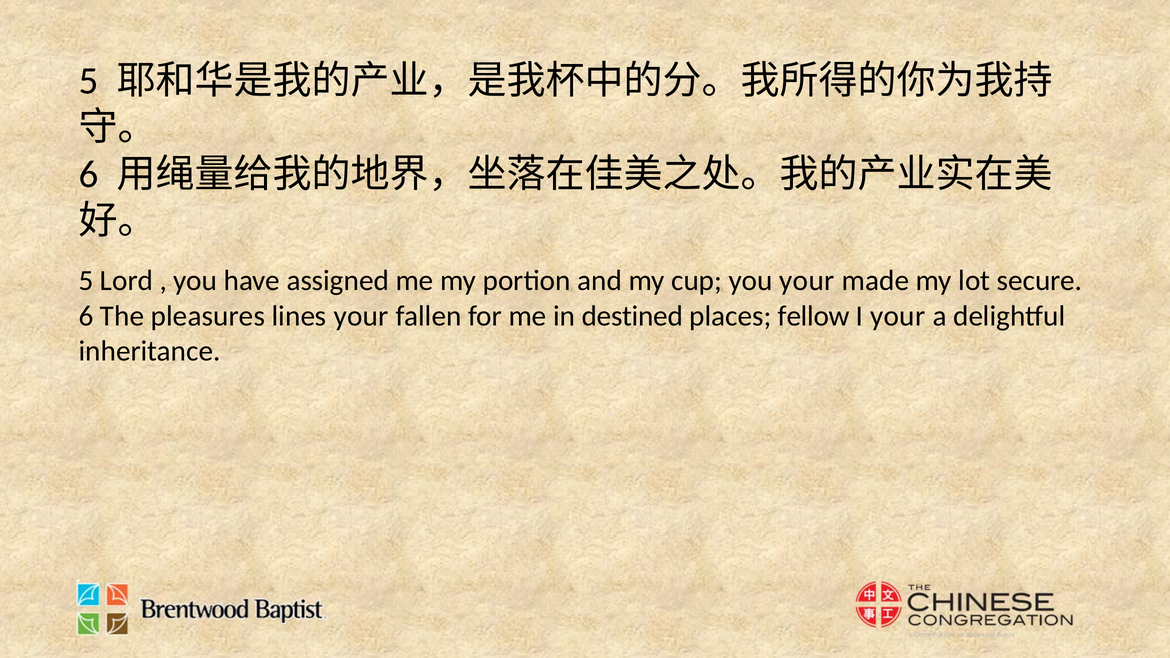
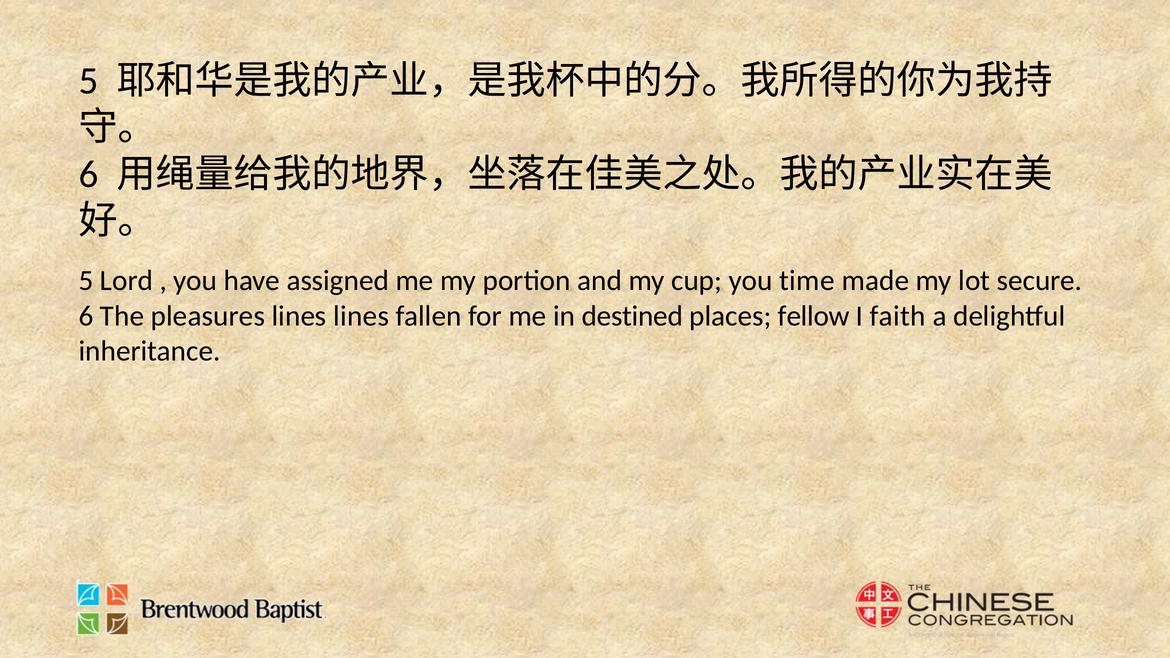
you your: your -> time (807, 281)
lines your: your -> lines (361, 316)
I your: your -> faith (898, 316)
